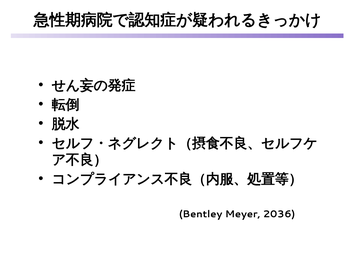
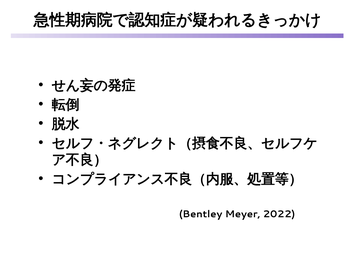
2036: 2036 -> 2022 (279, 214)
